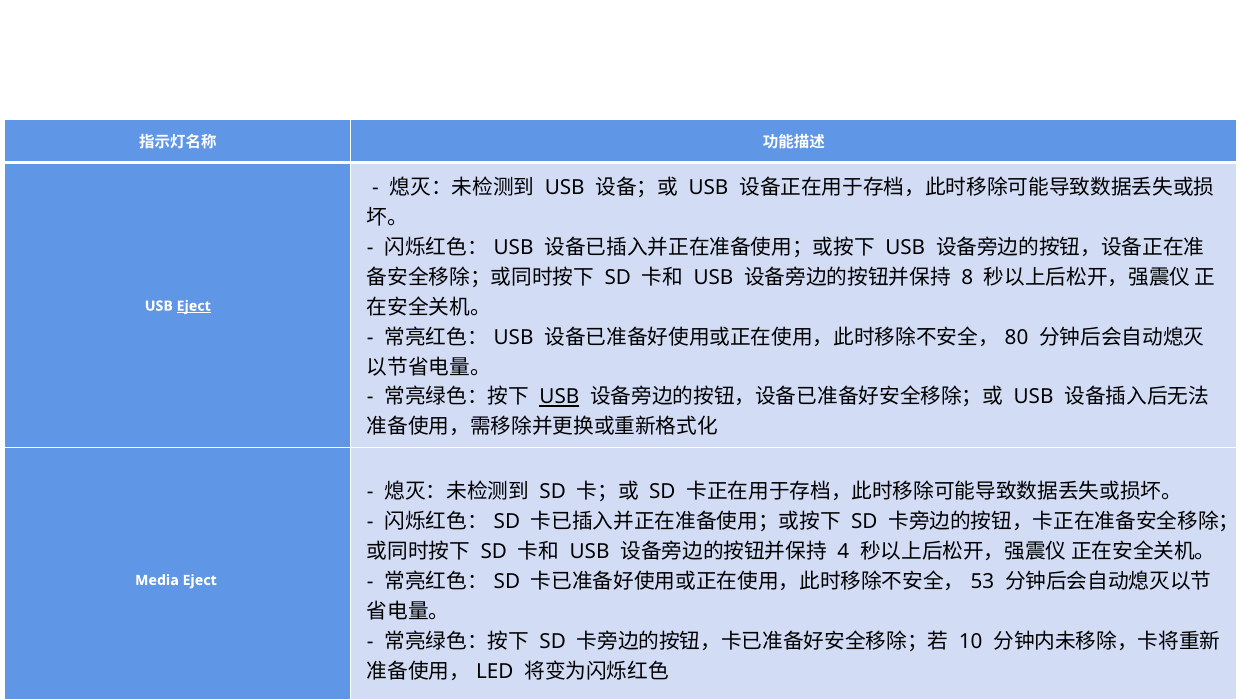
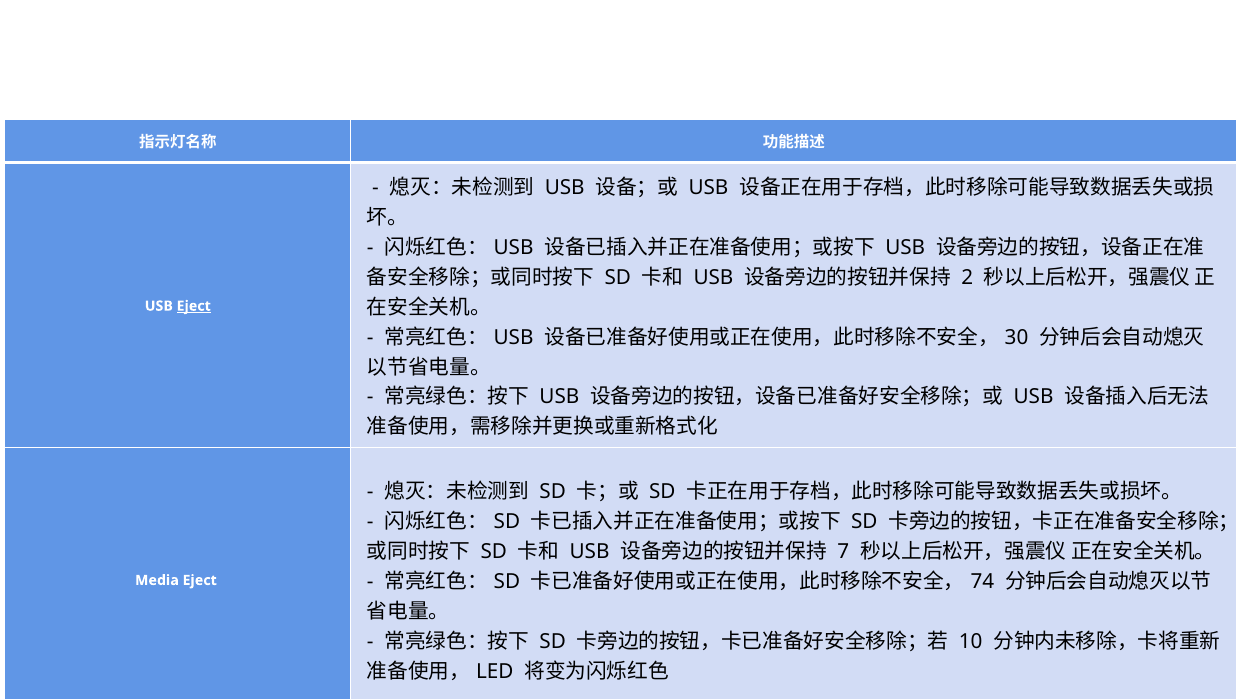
8: 8 -> 2 (967, 277)
80: 80 -> 30 (1017, 337)
USB underline: present -> none (559, 397)
4: 4 -> 7 (843, 551)
53: 53 -> 74 (982, 581)
